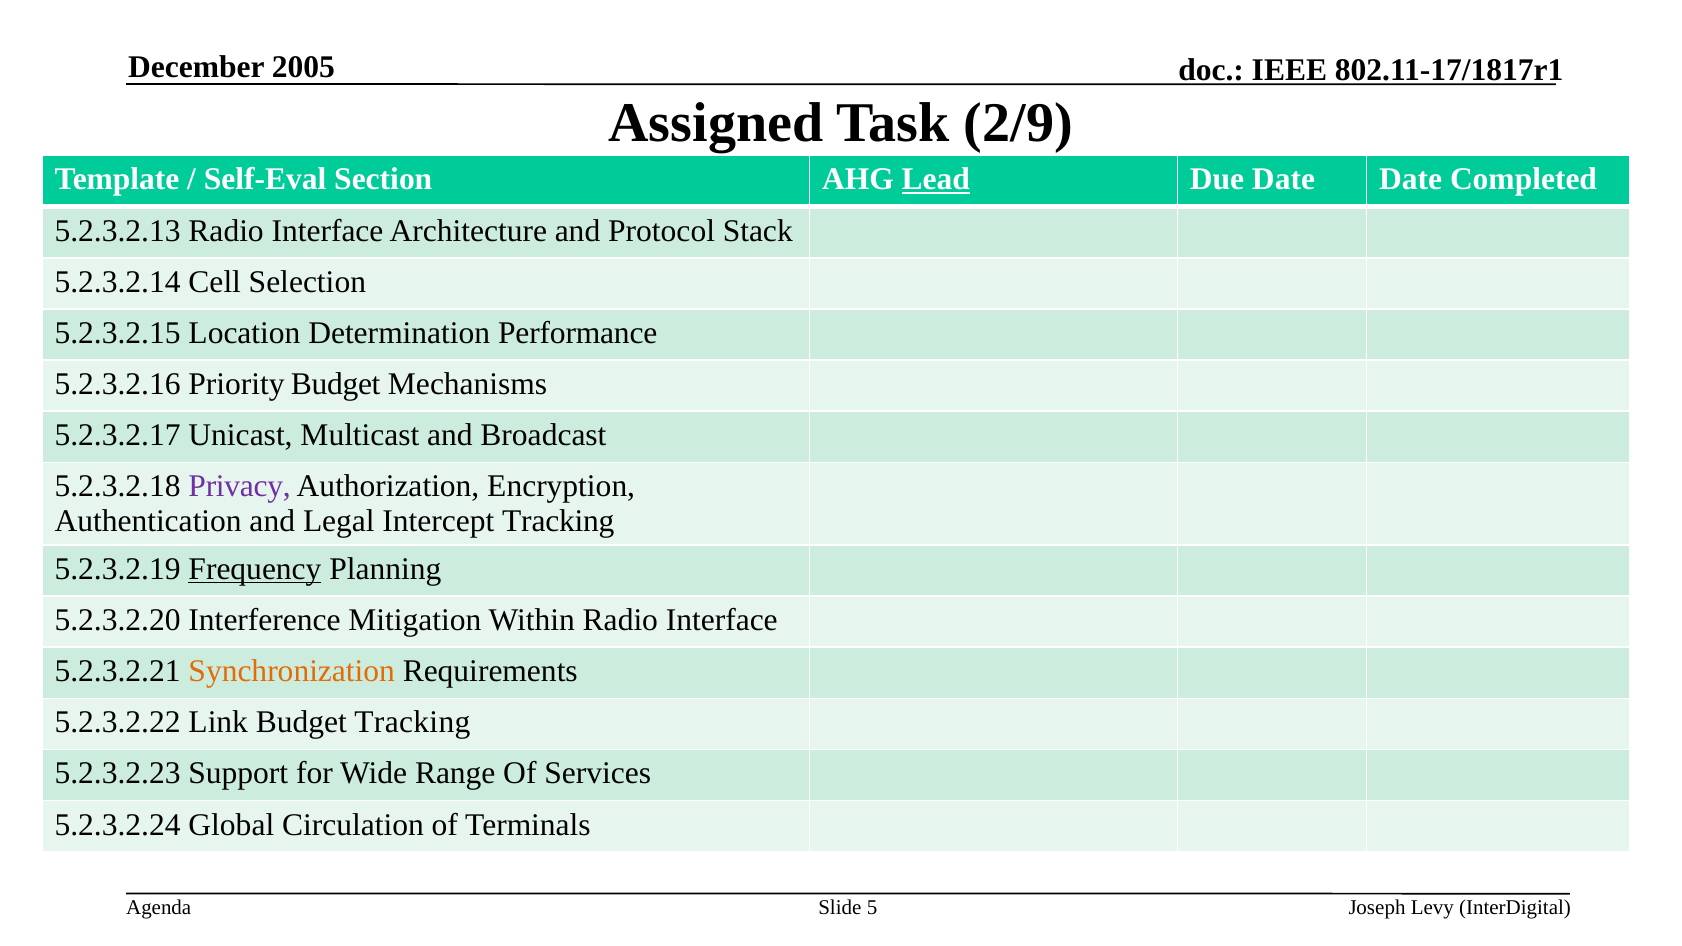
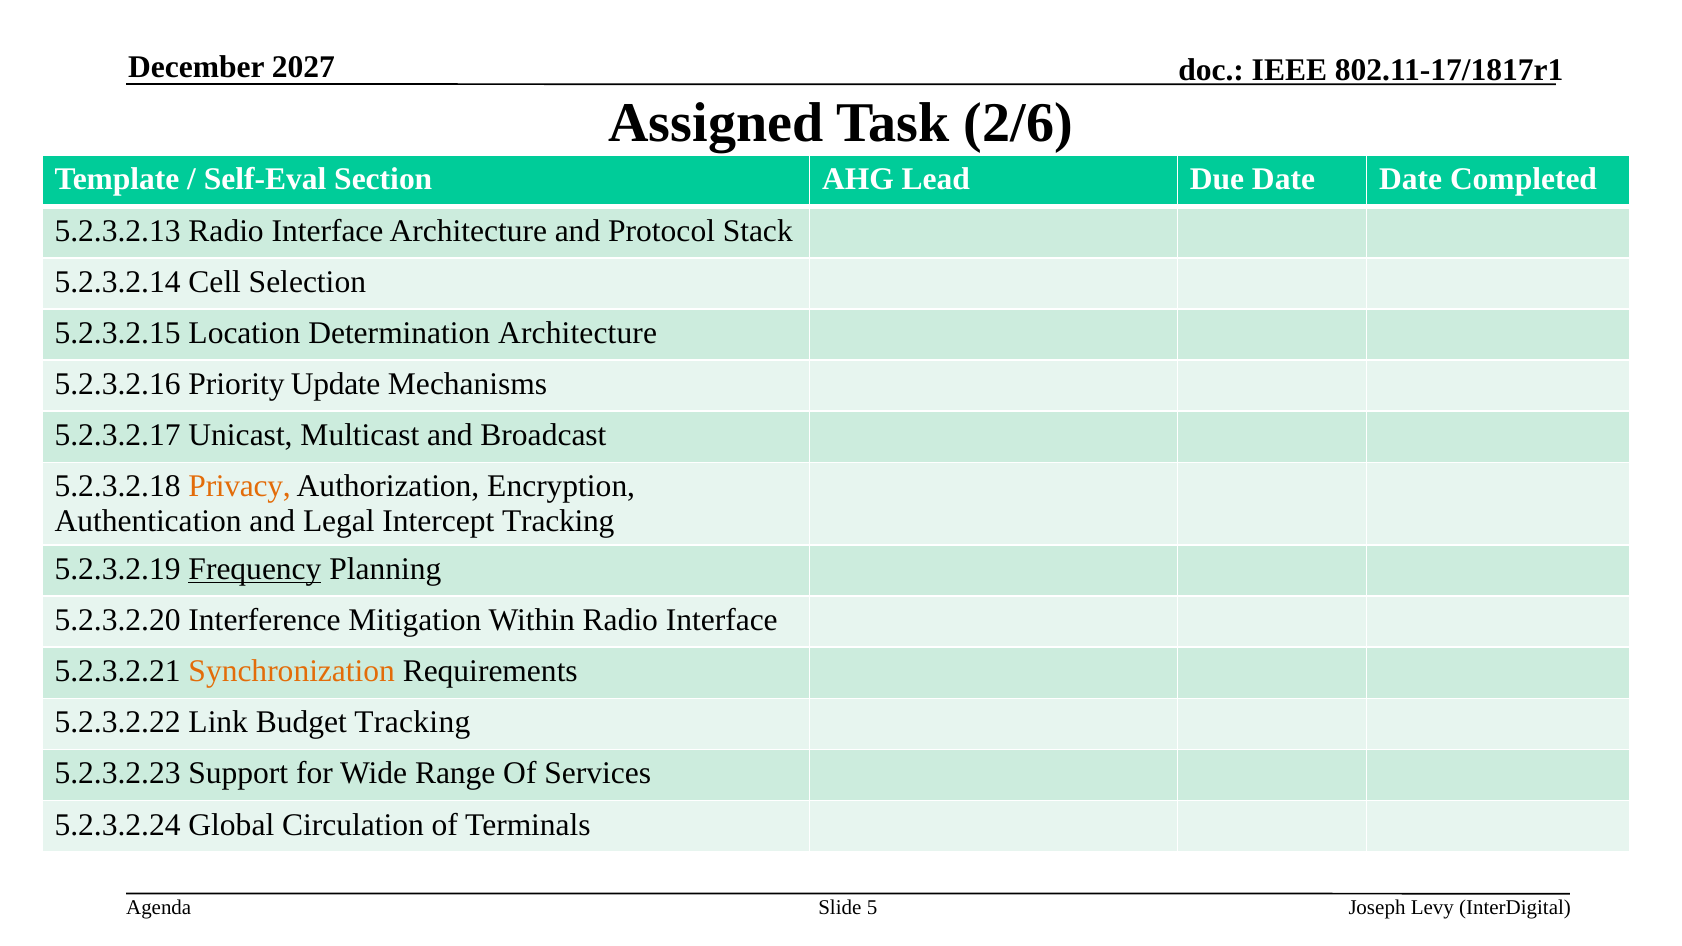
2005: 2005 -> 2027 (303, 67)
2/9: 2/9 -> 2/6 (1018, 123)
Lead underline: present -> none (936, 180)
Determination Performance: Performance -> Architecture (578, 333)
Priority Budget: Budget -> Update (336, 384)
Privacy colour: purple -> orange (240, 486)
